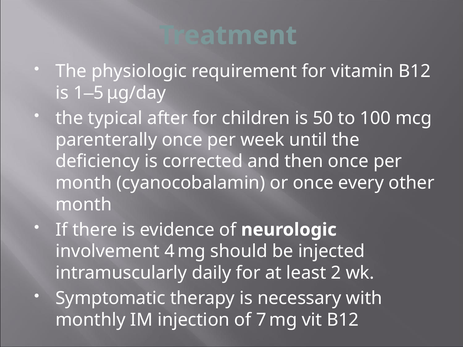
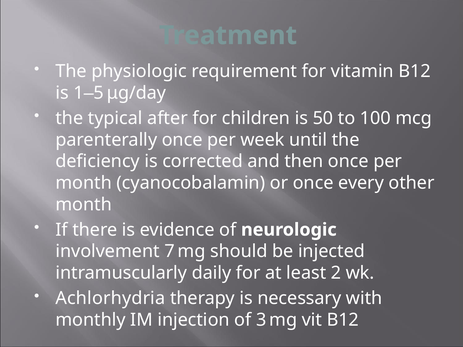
4: 4 -> 7 (170, 252)
Symptomatic: Symptomatic -> Achlorhydria (110, 298)
7: 7 -> 3 (261, 320)
